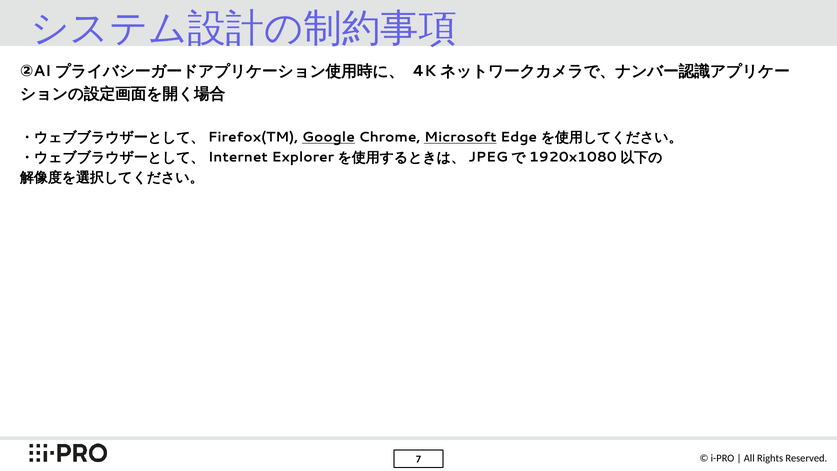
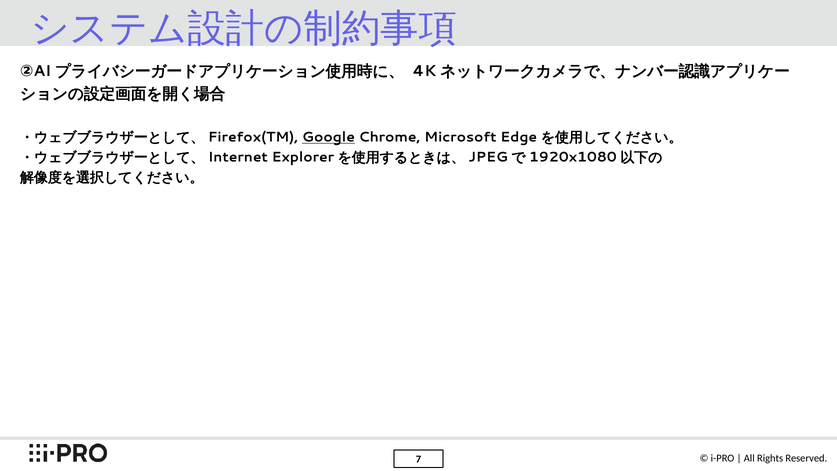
Microsoft underline: present -> none (460, 137)
